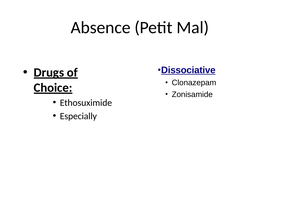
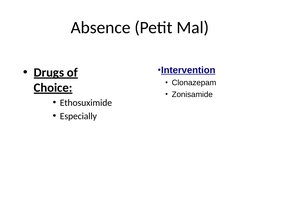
Dissociative: Dissociative -> Intervention (188, 70)
